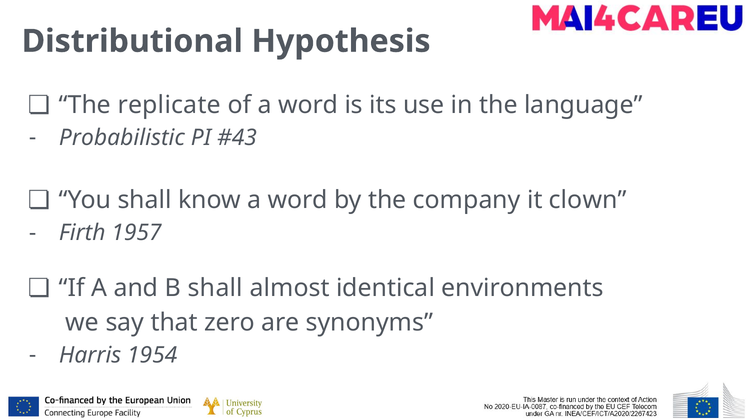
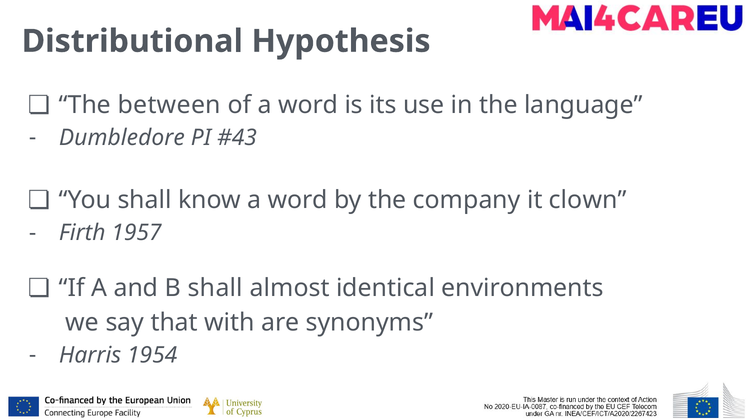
replicate: replicate -> between (169, 105)
Probabilistic: Probabilistic -> Dumbledore (122, 138)
zero: zero -> with (230, 323)
